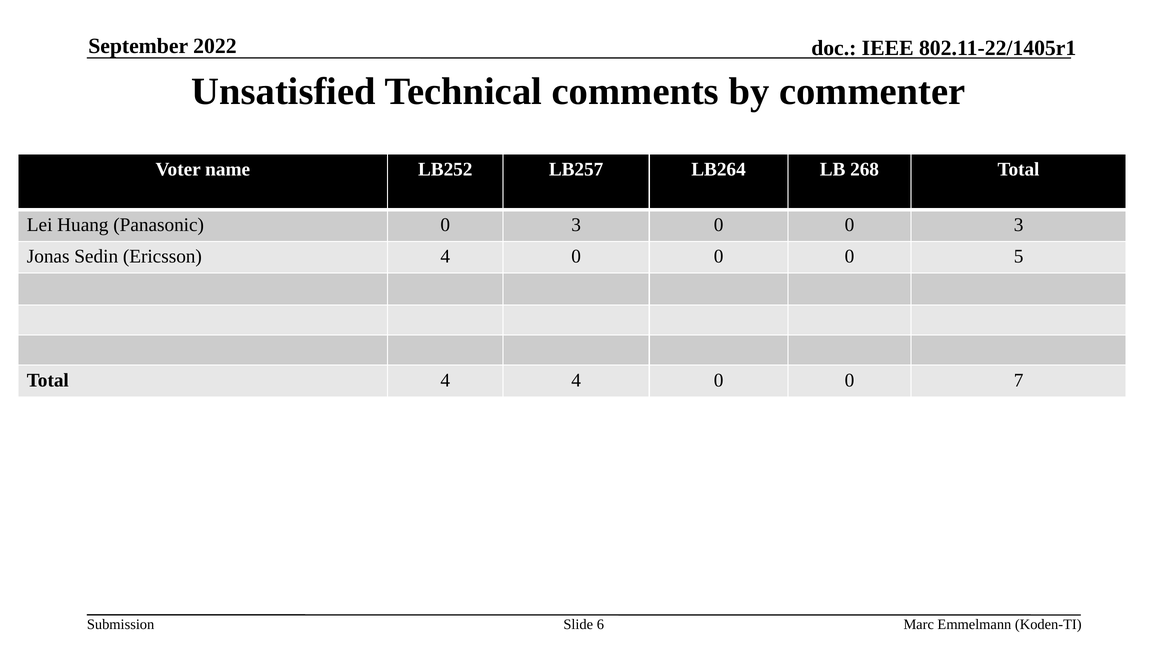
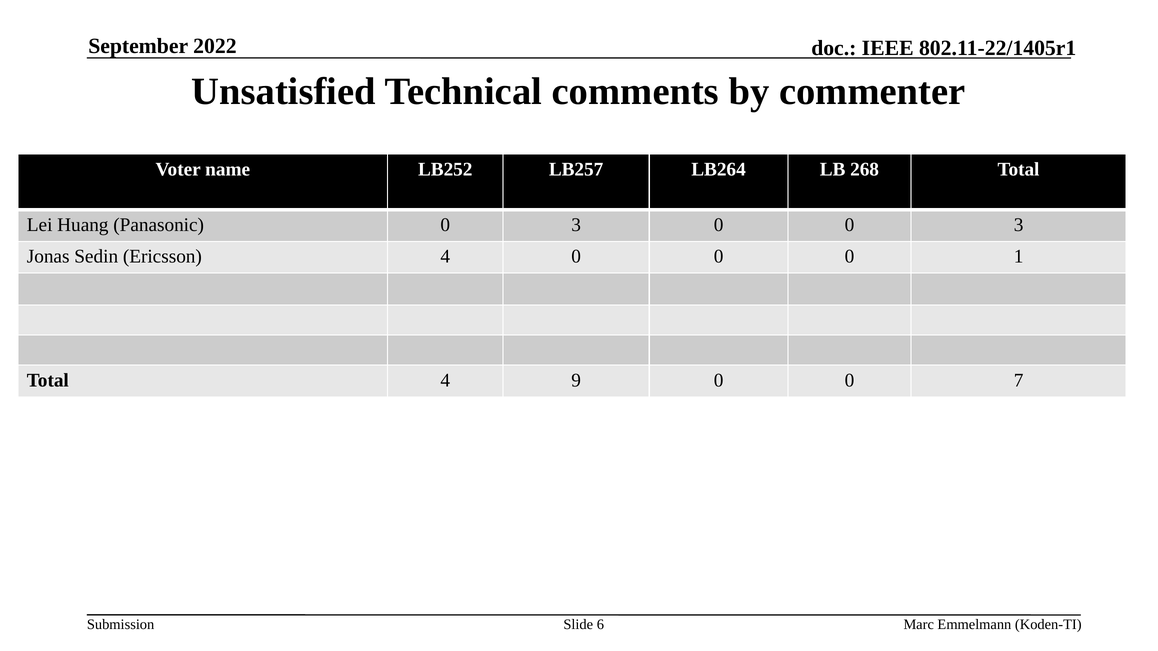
5: 5 -> 1 (1019, 257)
4 4: 4 -> 9 (576, 380)
